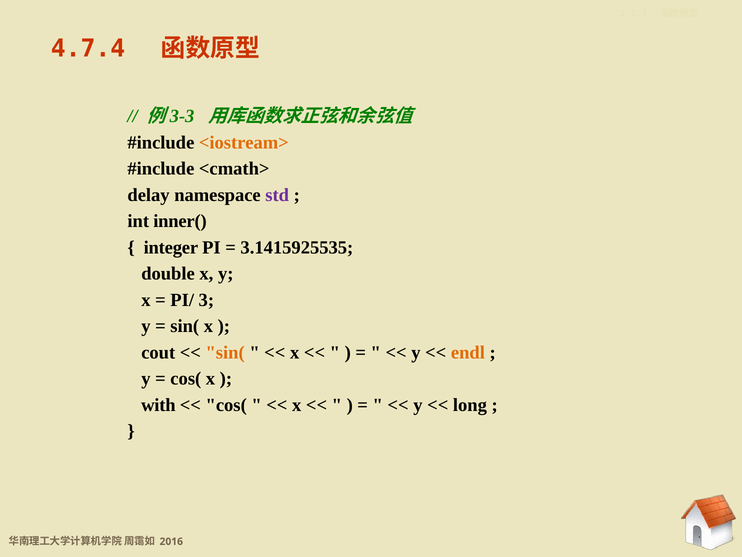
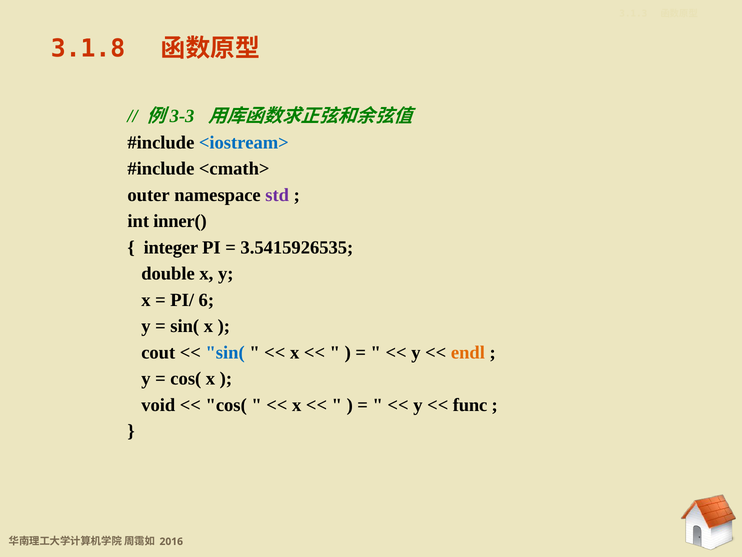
4.7.4: 4.7.4 -> 3.1.8 (88, 49)
<iostream> colour: orange -> blue (244, 142)
delay: delay -> outer (149, 195)
3.1415925535: 3.1415925535 -> 3.5415926535 (297, 247)
3: 3 -> 6 (206, 300)
sin( colour: orange -> blue (225, 352)
with: with -> void (158, 405)
long: long -> func (470, 405)
